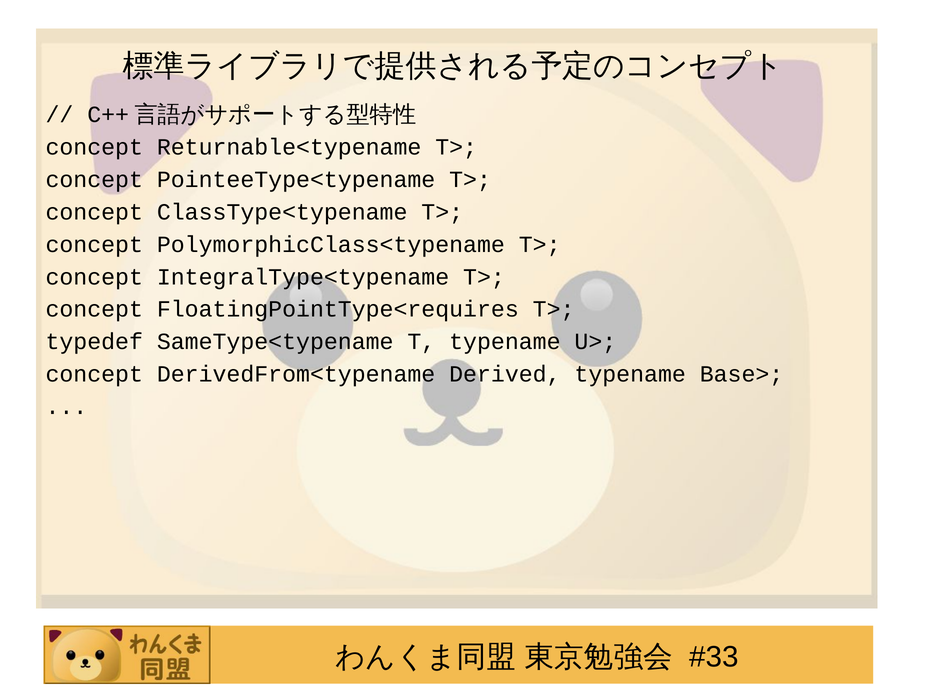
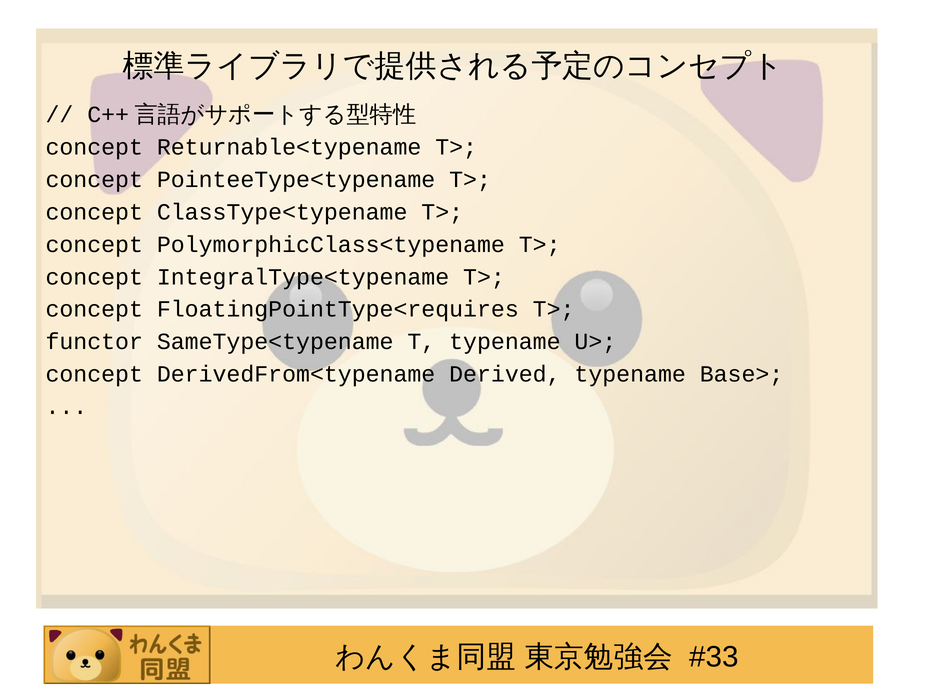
typedef: typedef -> functor (94, 342)
